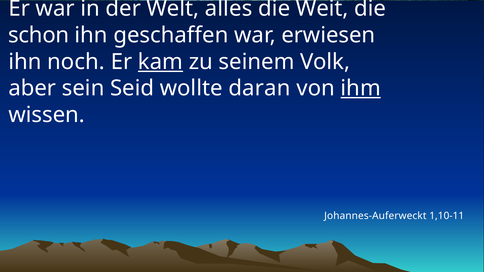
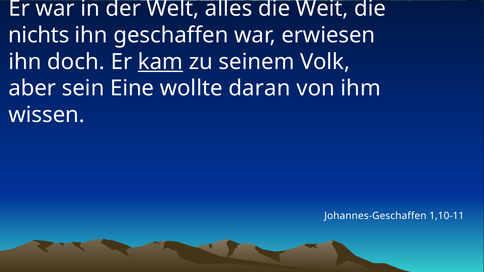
schon: schon -> nichts (39, 35)
noch: noch -> doch (76, 62)
Seid: Seid -> Eine (132, 88)
ihm underline: present -> none (361, 88)
Johannes-Auferweckt: Johannes-Auferweckt -> Johannes-Geschaffen (375, 216)
